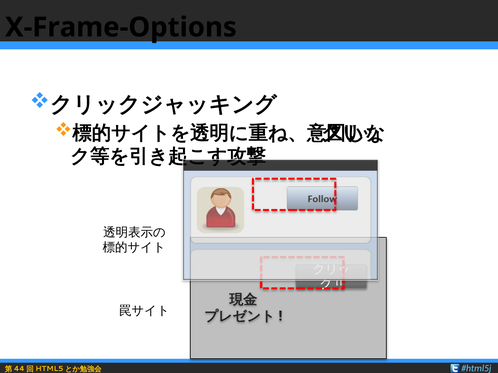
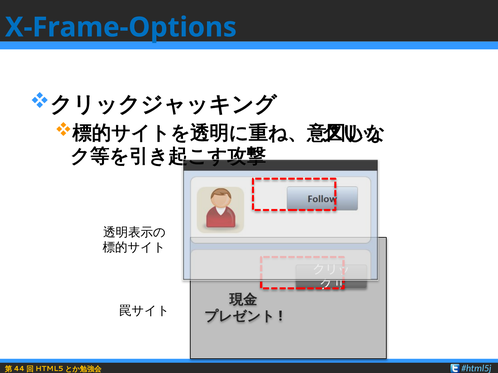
X-Frame-Options colour: black -> blue (121, 27)
